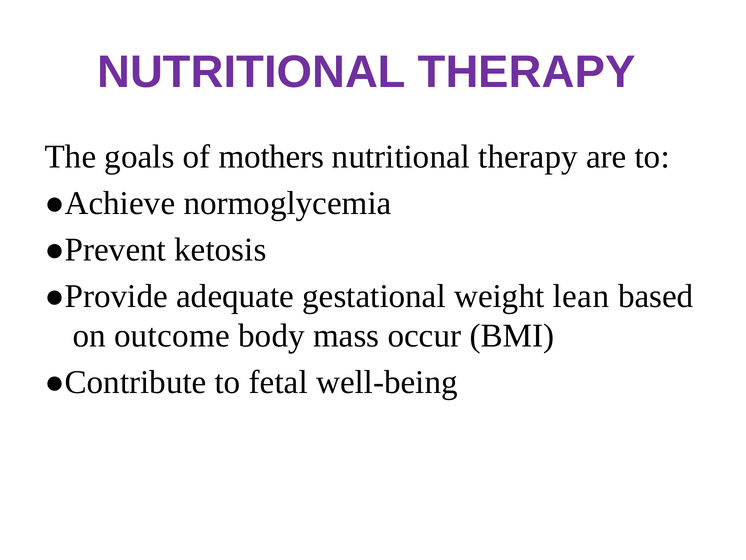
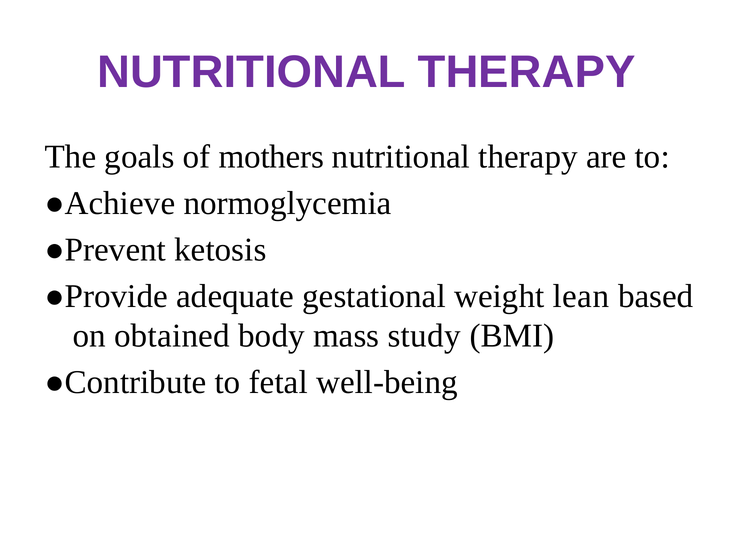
outcome: outcome -> obtained (172, 336)
occur: occur -> study (424, 336)
